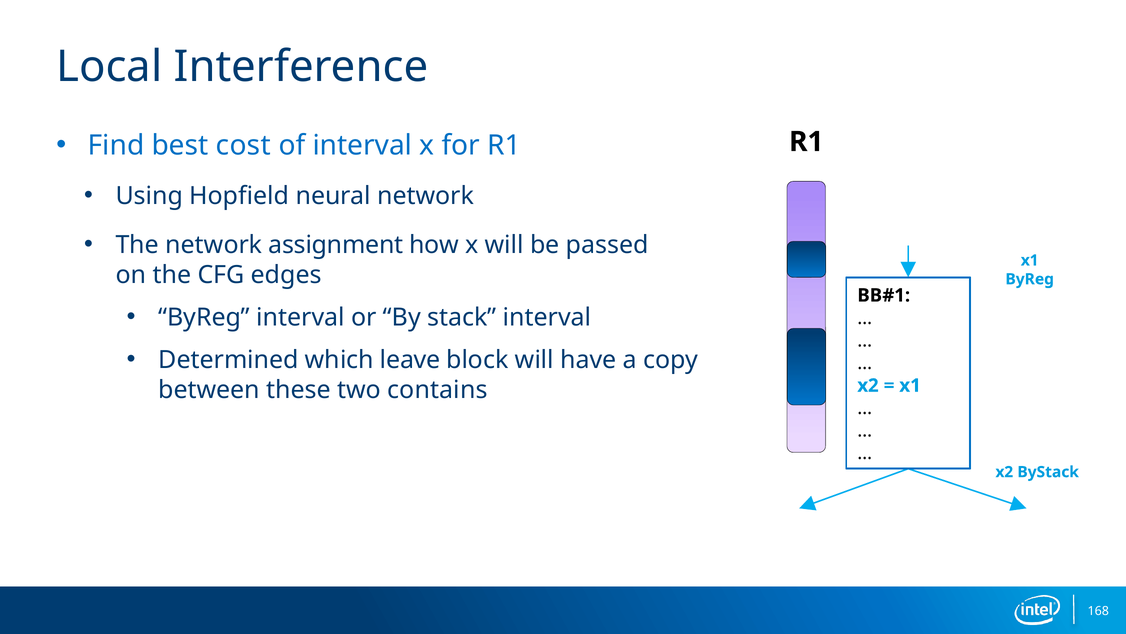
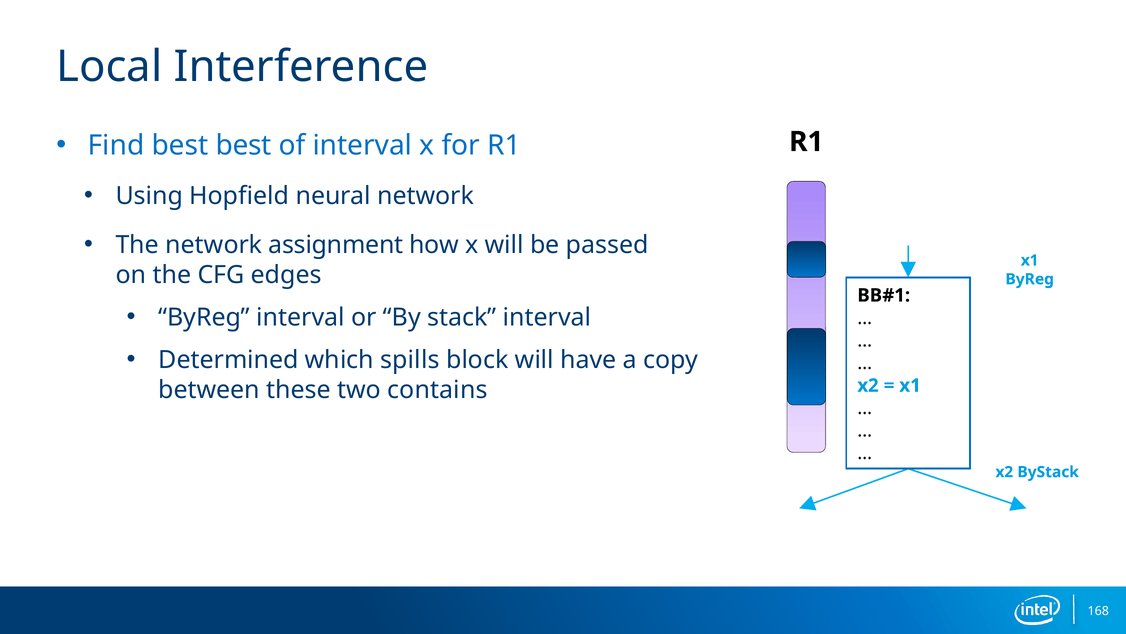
best cost: cost -> best (244, 146)
leave: leave -> spills (410, 360)
